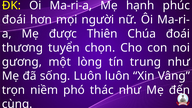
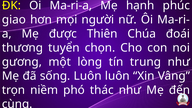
đoái: đoái -> giao (14, 20)
